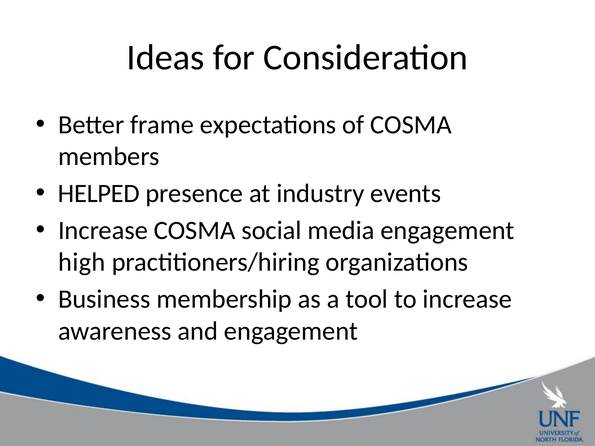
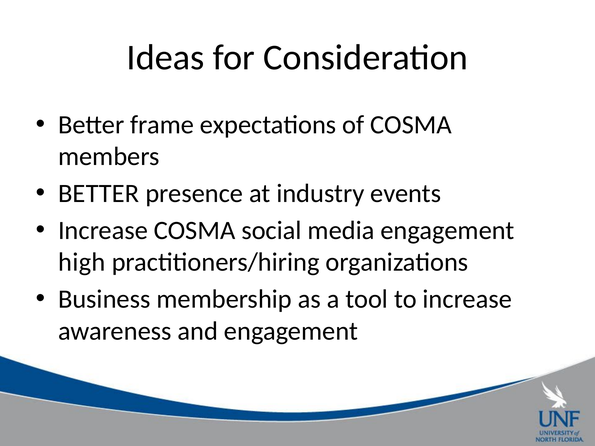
HELPED: HELPED -> BETTER (99, 194)
